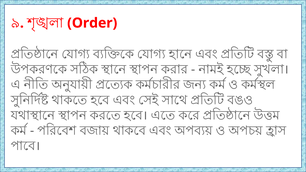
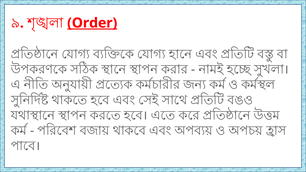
Order underline: none -> present (92, 23)
